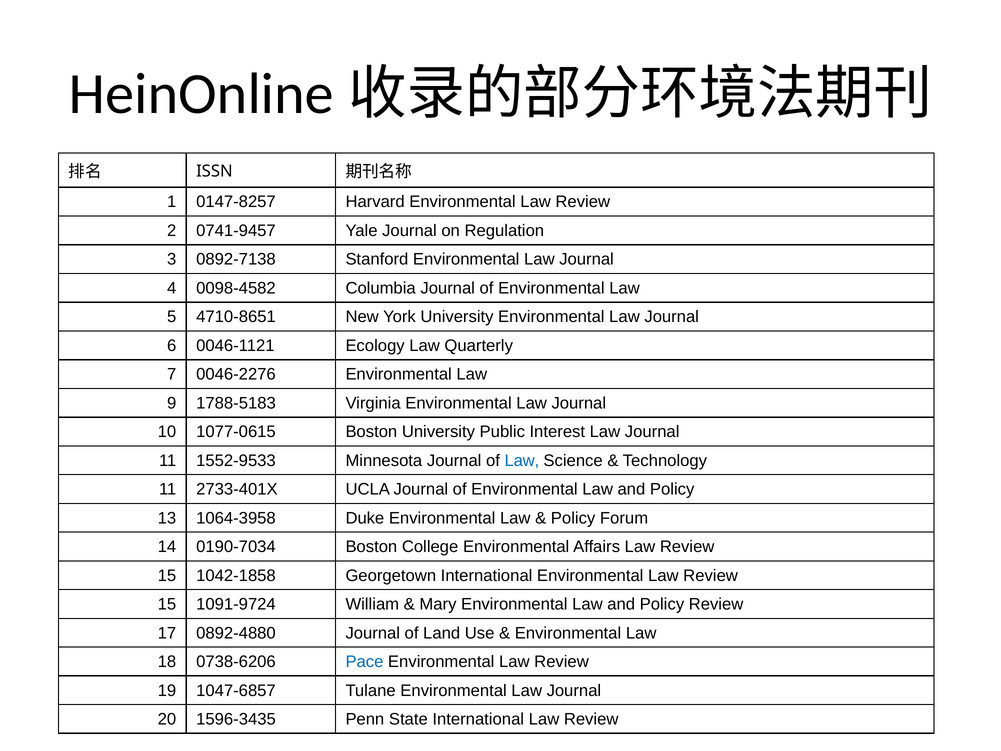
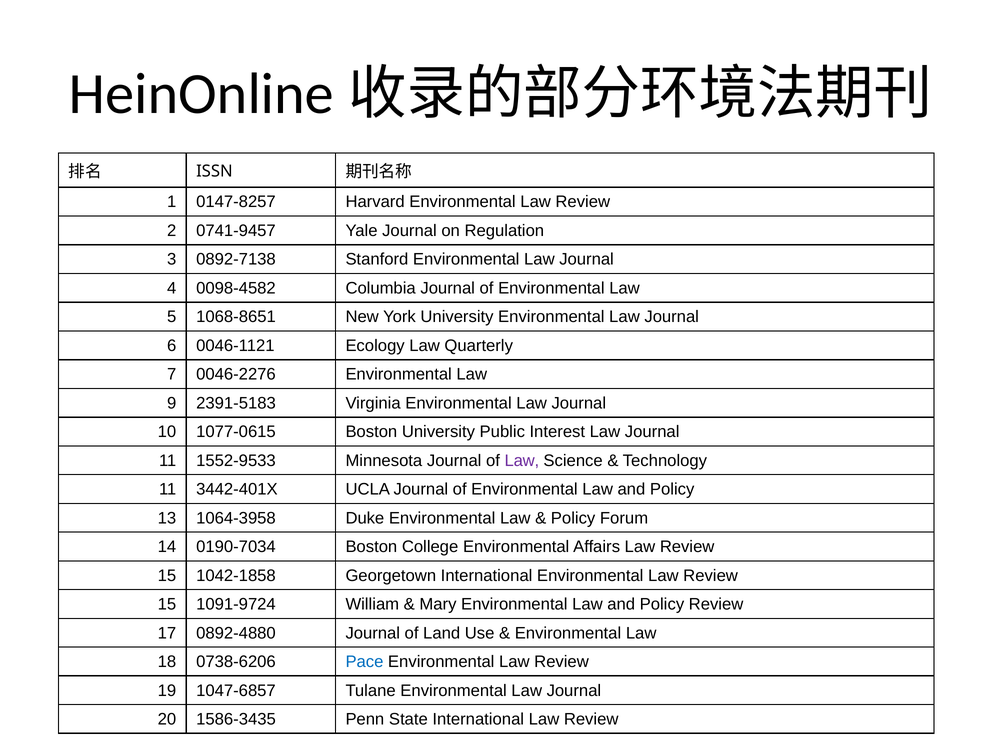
4710-8651: 4710-8651 -> 1068-8651 (236, 317)
1788-5183: 1788-5183 -> 2391-5183 (236, 403)
Law colour: blue -> purple (522, 460)
2733-401X: 2733-401X -> 3442-401X (237, 489)
1596-3435: 1596-3435 -> 1586-3435 (236, 719)
